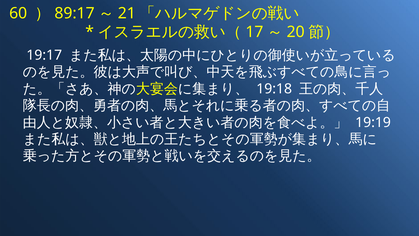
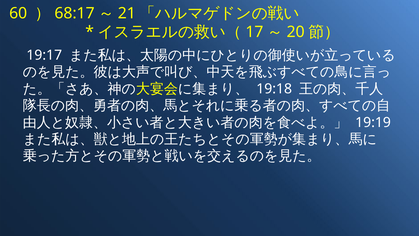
89:17: 89:17 -> 68:17 (75, 13)
